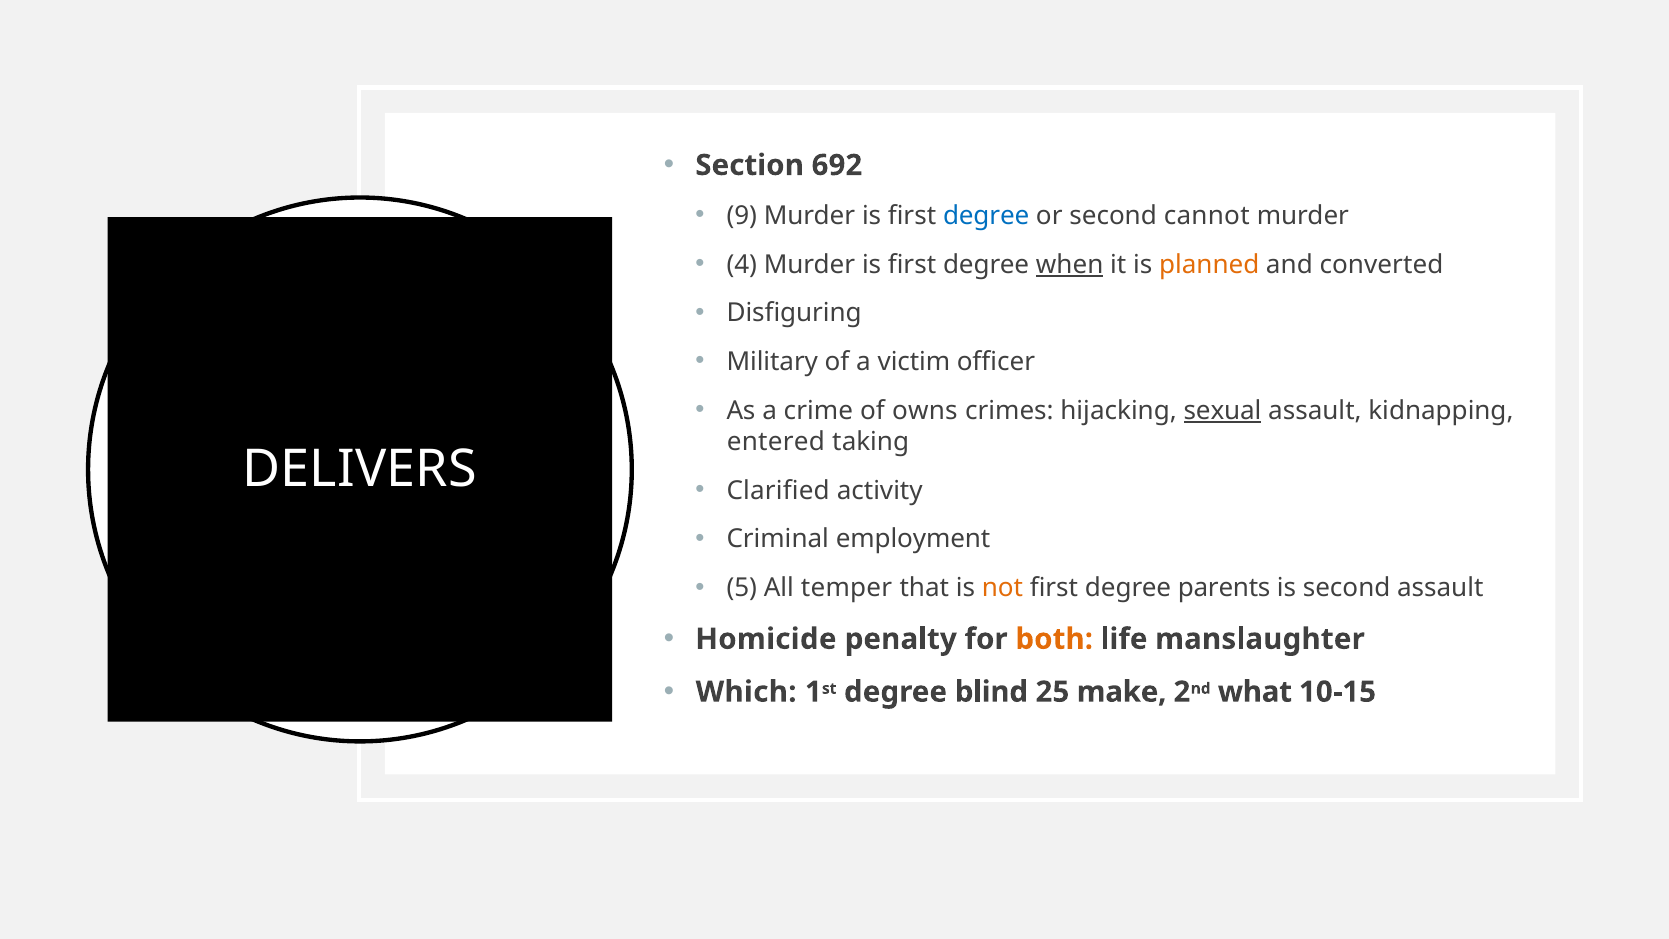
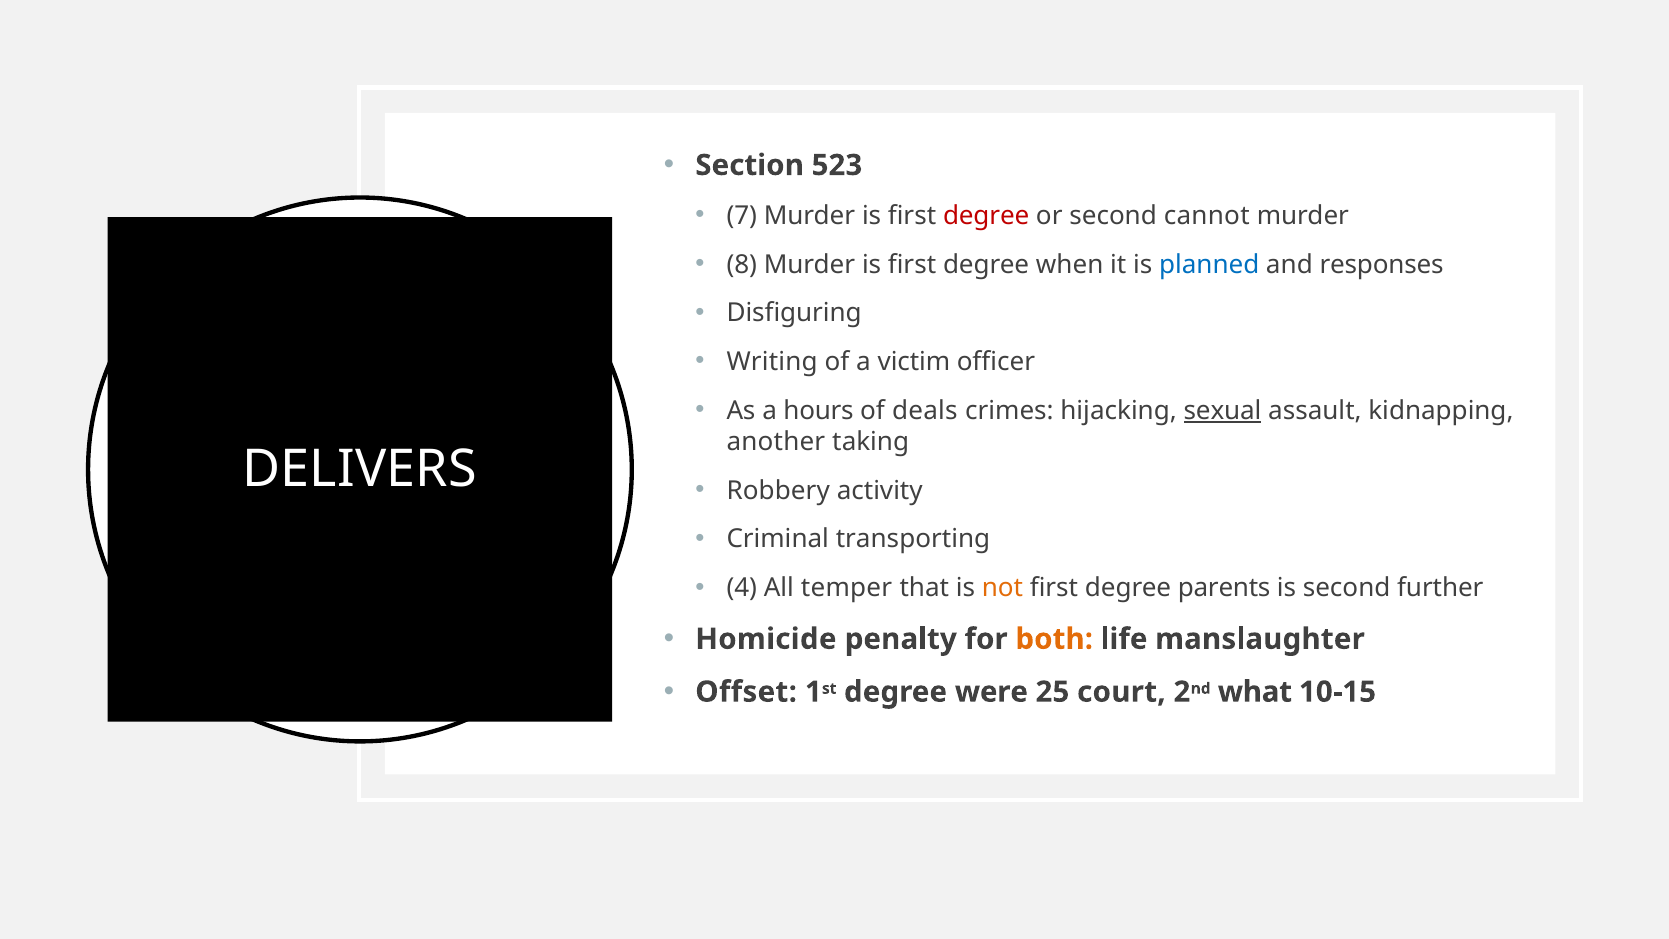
692: 692 -> 523 (837, 165)
9: 9 -> 7 (742, 216)
degree colour: blue -> red (986, 216)
4: 4 -> 8 (742, 264)
when underline: present -> none (1070, 264)
planned colour: orange -> blue (1209, 264)
converted: converted -> responses (1382, 264)
Military: Military -> Writing (772, 362)
crime: crime -> hours (819, 411)
owns: owns -> deals (925, 411)
entered: entered -> another (776, 442)
Clarified: Clarified -> Robbery (778, 491)
employment: employment -> transporting (913, 539)
5: 5 -> 4 (742, 588)
second assault: assault -> further (1440, 588)
Which: Which -> Offset (746, 692)
blind: blind -> were (991, 692)
make: make -> court (1121, 692)
